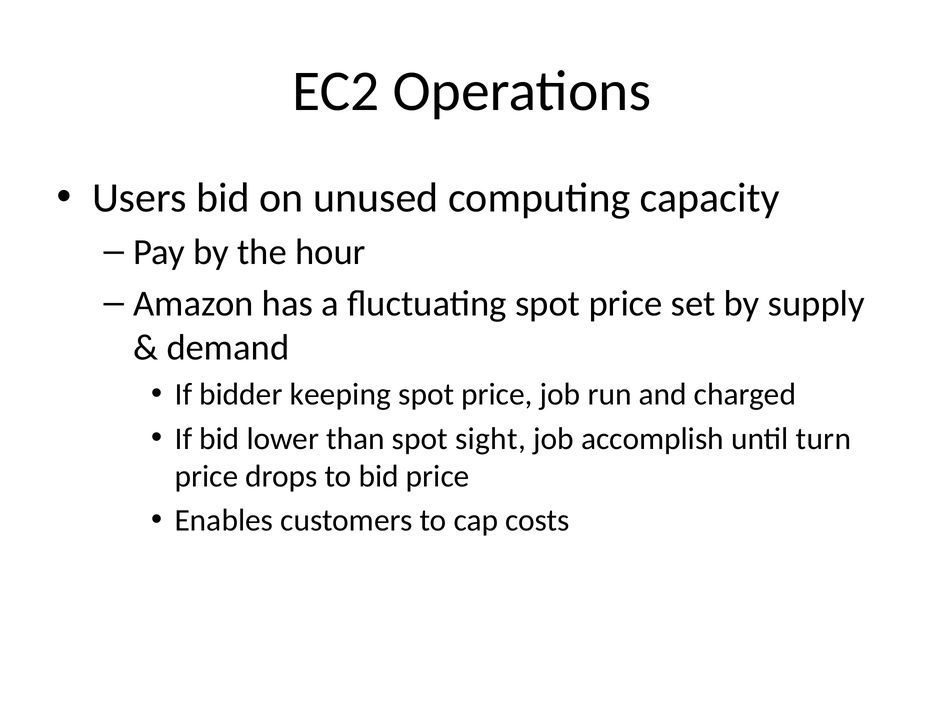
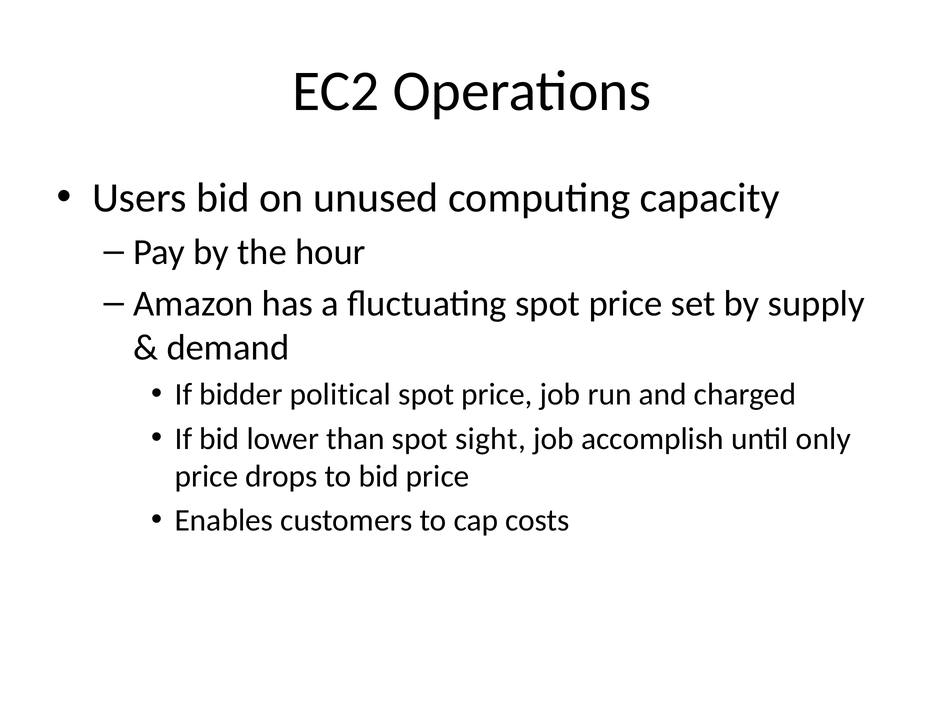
keeping: keeping -> political (340, 395)
turn: turn -> only (823, 439)
